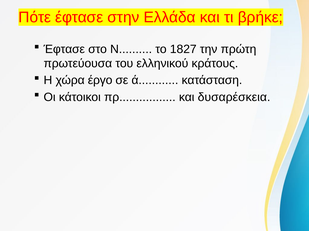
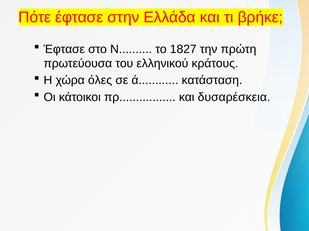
έργο: έργο -> όλες (100, 81)
